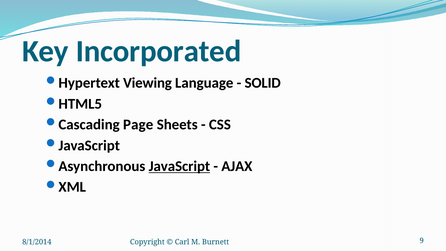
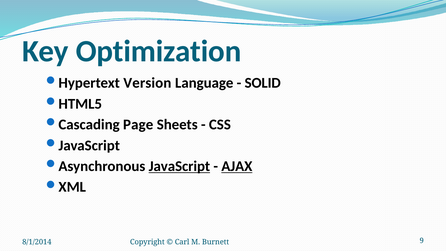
Incorporated: Incorporated -> Optimization (158, 51)
Viewing: Viewing -> Version (147, 83)
AJAX underline: none -> present (237, 166)
